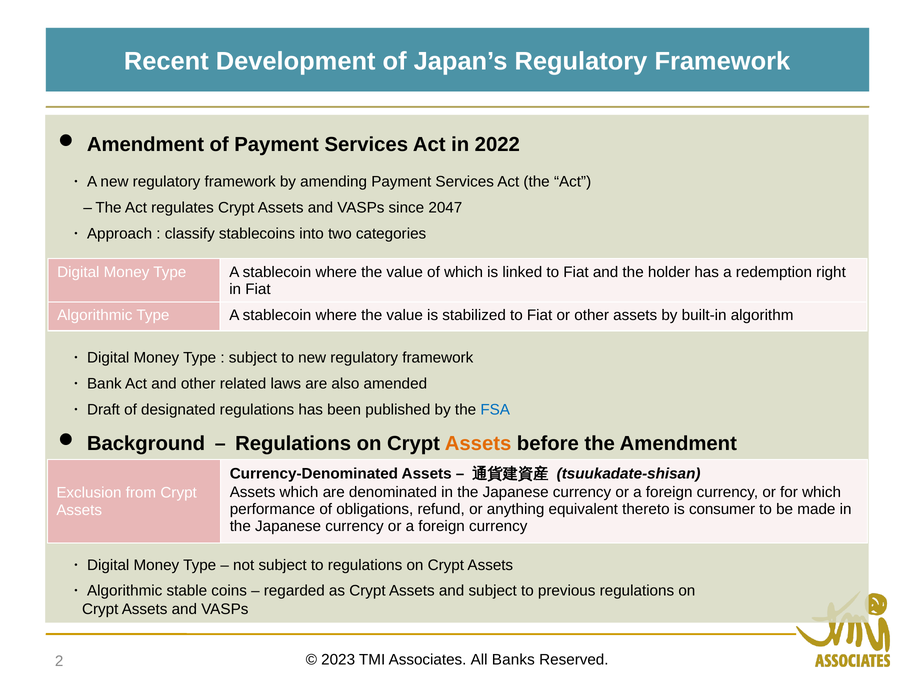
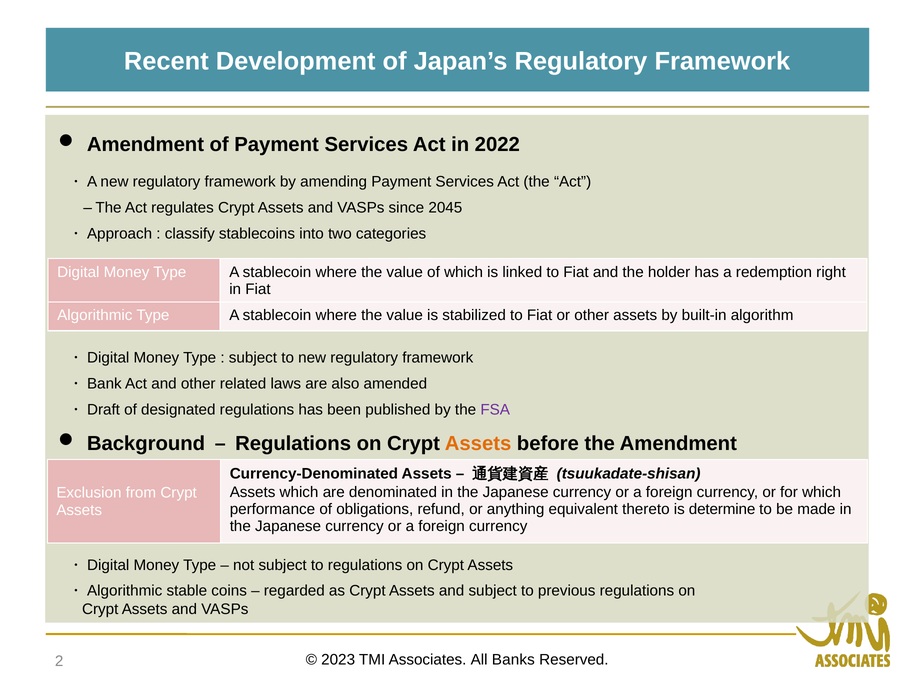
2047: 2047 -> 2045 (445, 208)
FSA colour: blue -> purple (495, 410)
consumer: consumer -> determine (722, 509)
